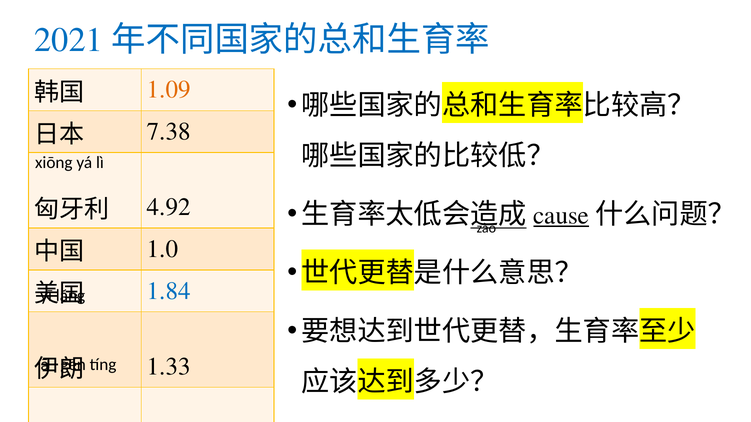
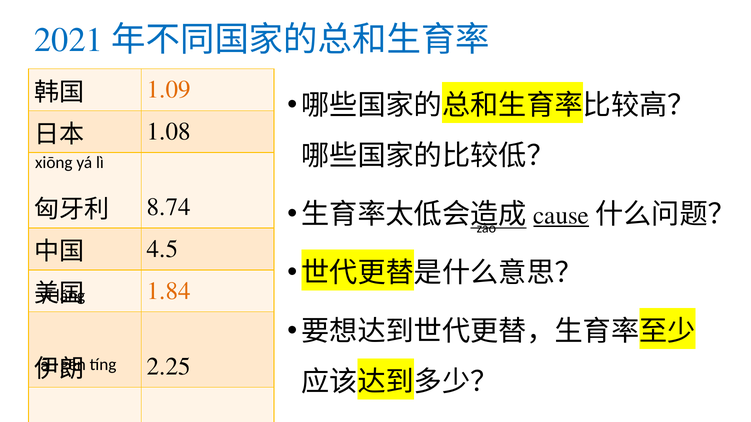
7.38: 7.38 -> 1.08 (169, 132)
4.92: 4.92 -> 8.74 (169, 207)
1.0: 1.0 -> 4.5 (162, 249)
1.84 colour: blue -> orange (169, 291)
1.33: 1.33 -> 2.25 (169, 367)
